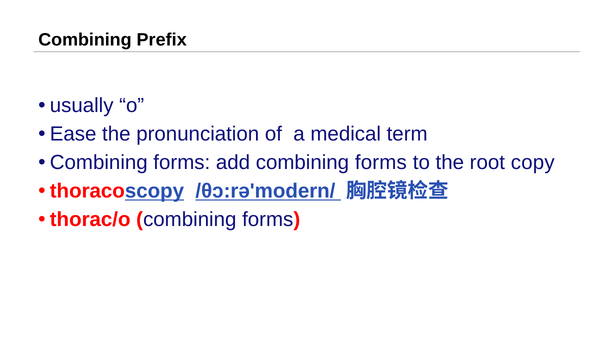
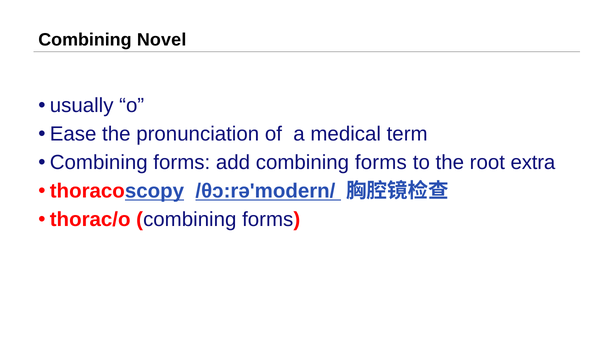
Prefix: Prefix -> Novel (162, 40)
copy: copy -> extra (533, 163)
